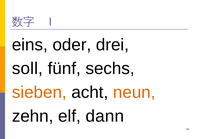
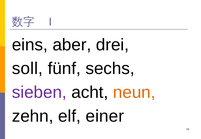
oder: oder -> aber (72, 45)
sieben colour: orange -> purple (39, 92)
dann: dann -> einer (105, 116)
